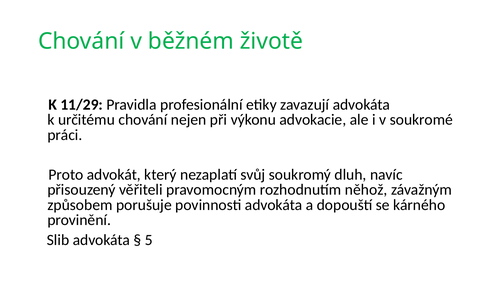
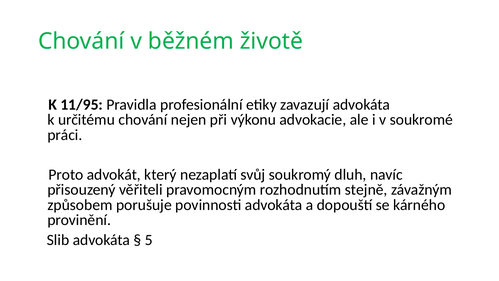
11/29: 11/29 -> 11/95 (82, 104)
něhož: něhož -> stejně (366, 190)
